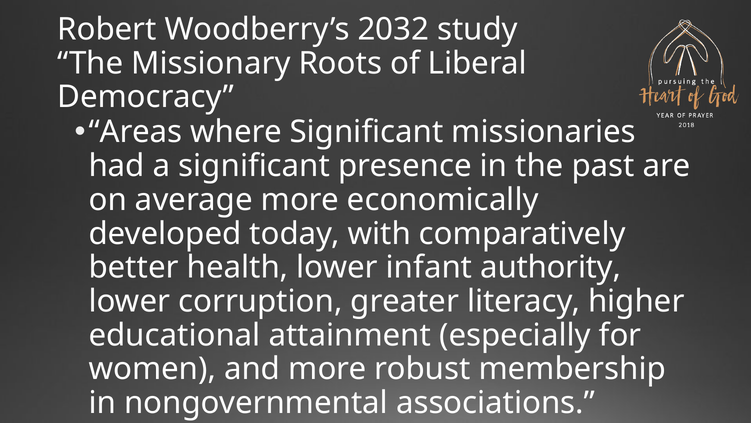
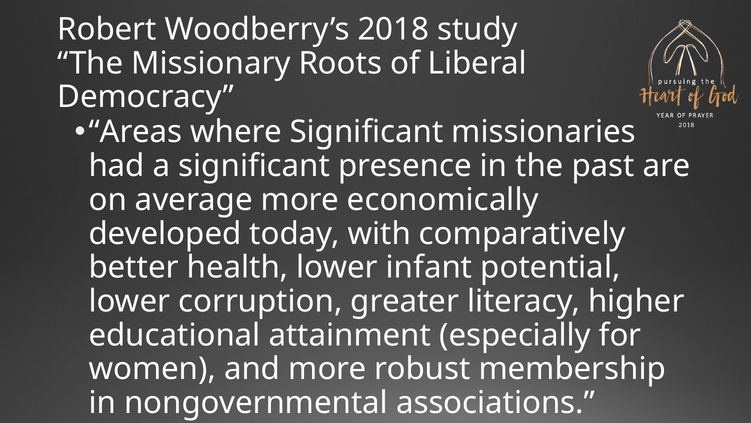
2032: 2032 -> 2018 (393, 29)
authority: authority -> potential (550, 267)
